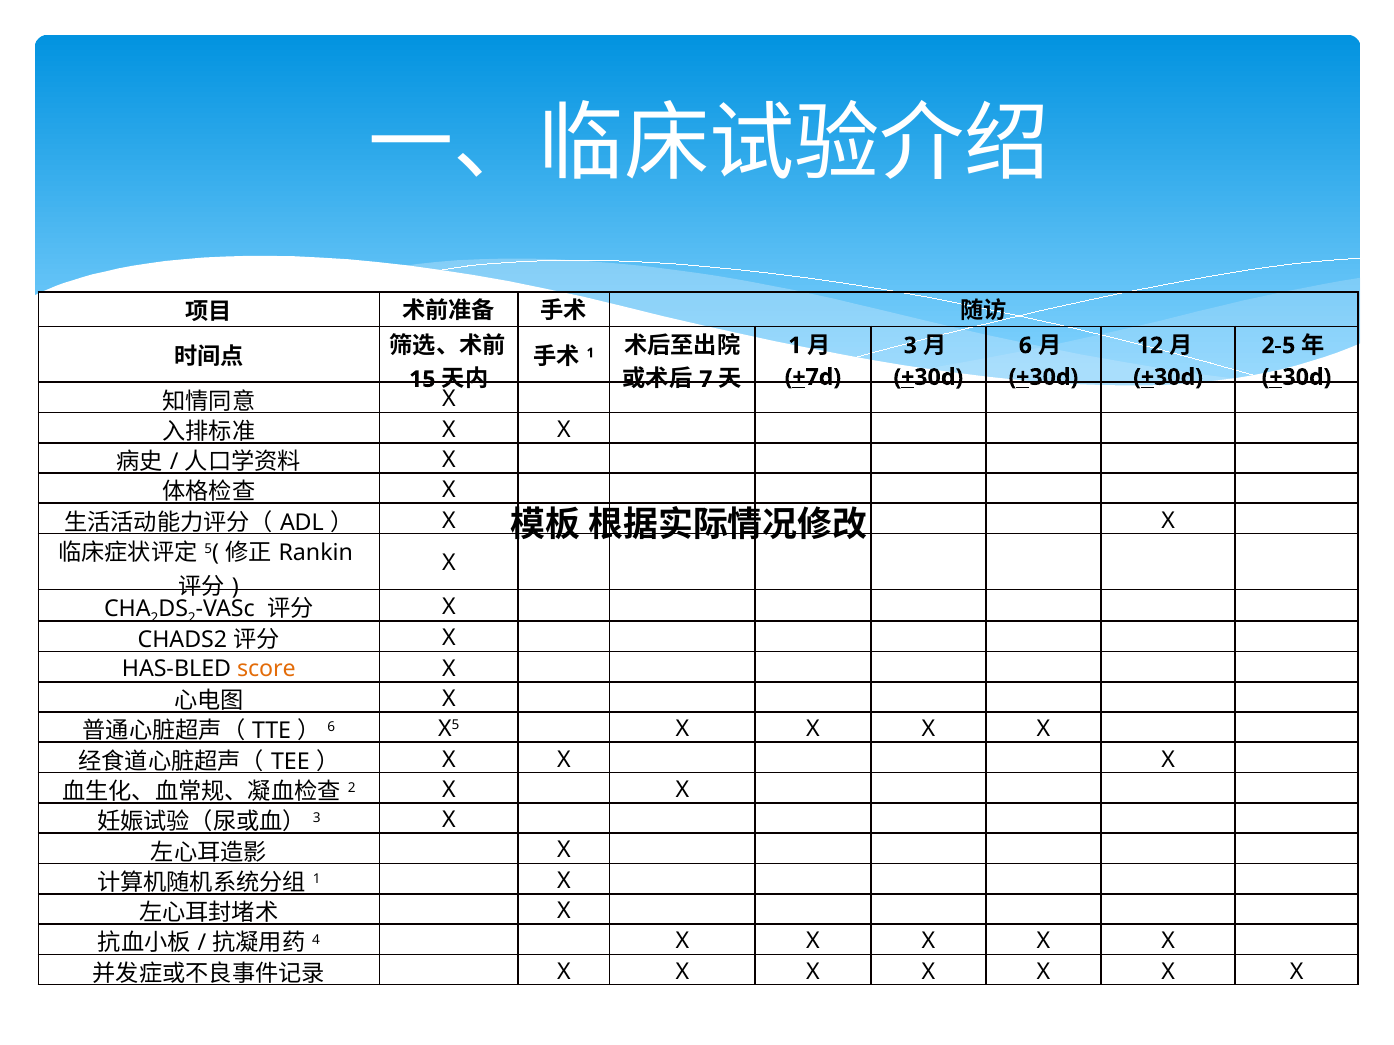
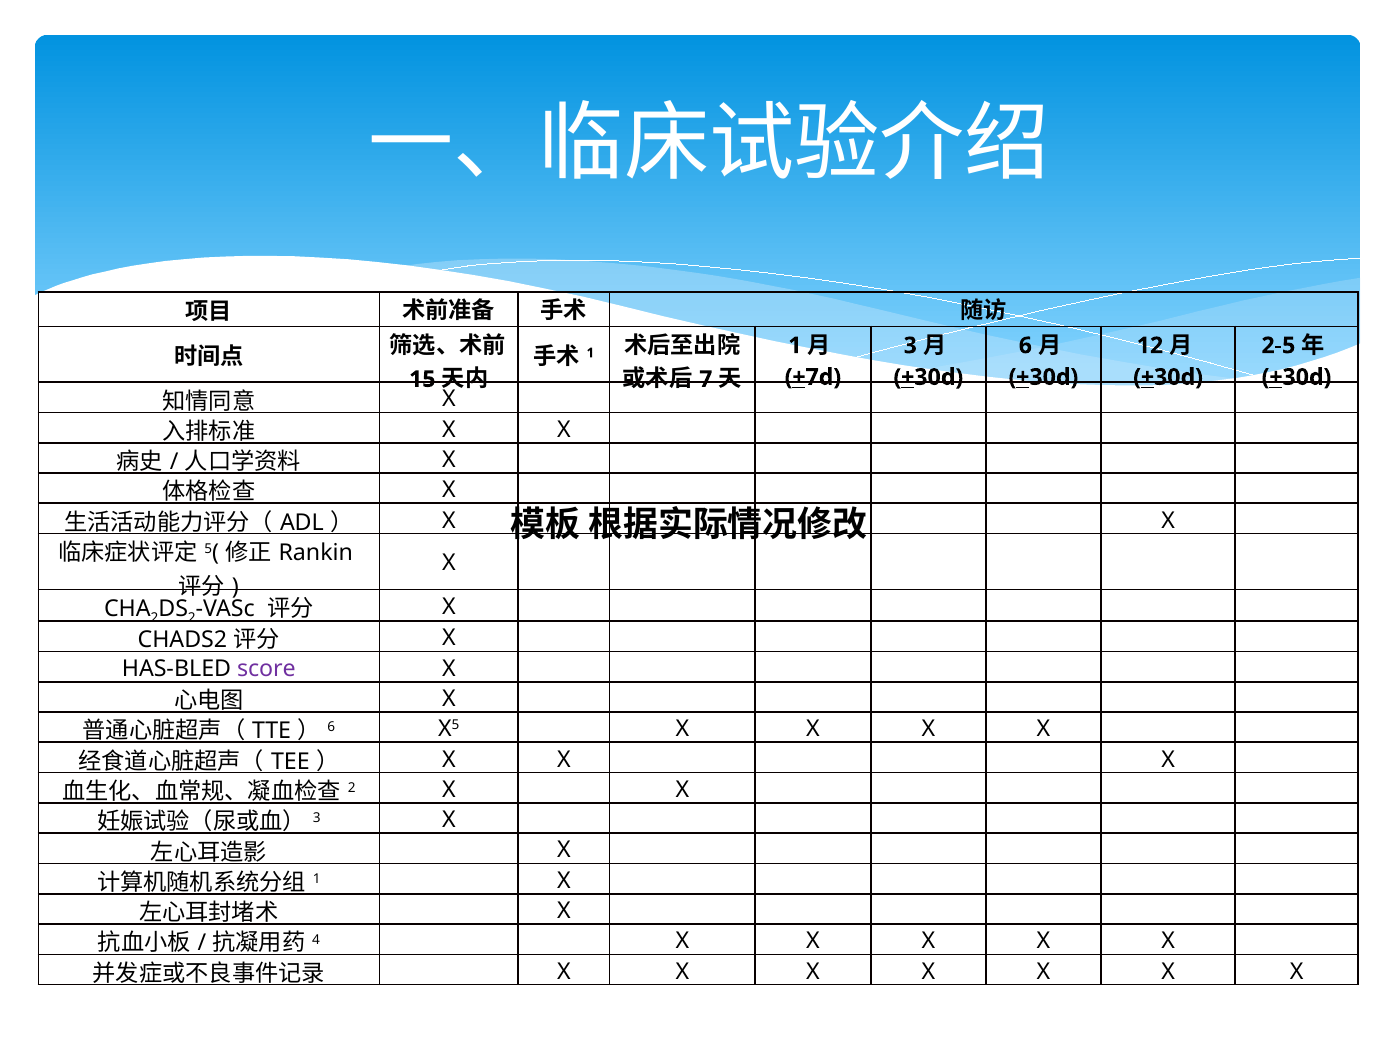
score colour: orange -> purple (266, 669)
